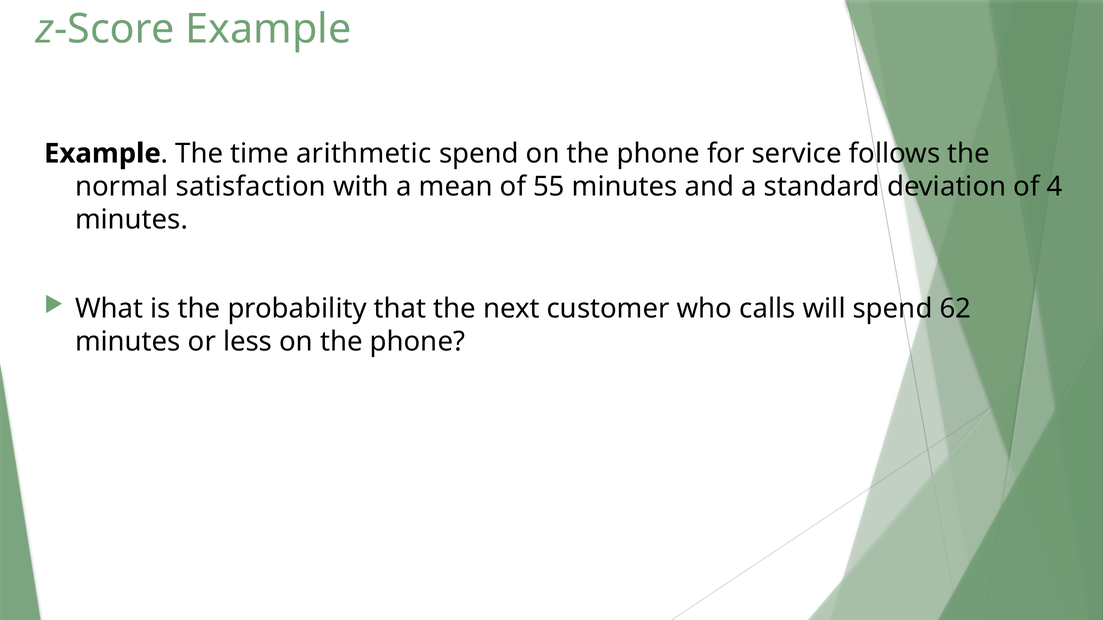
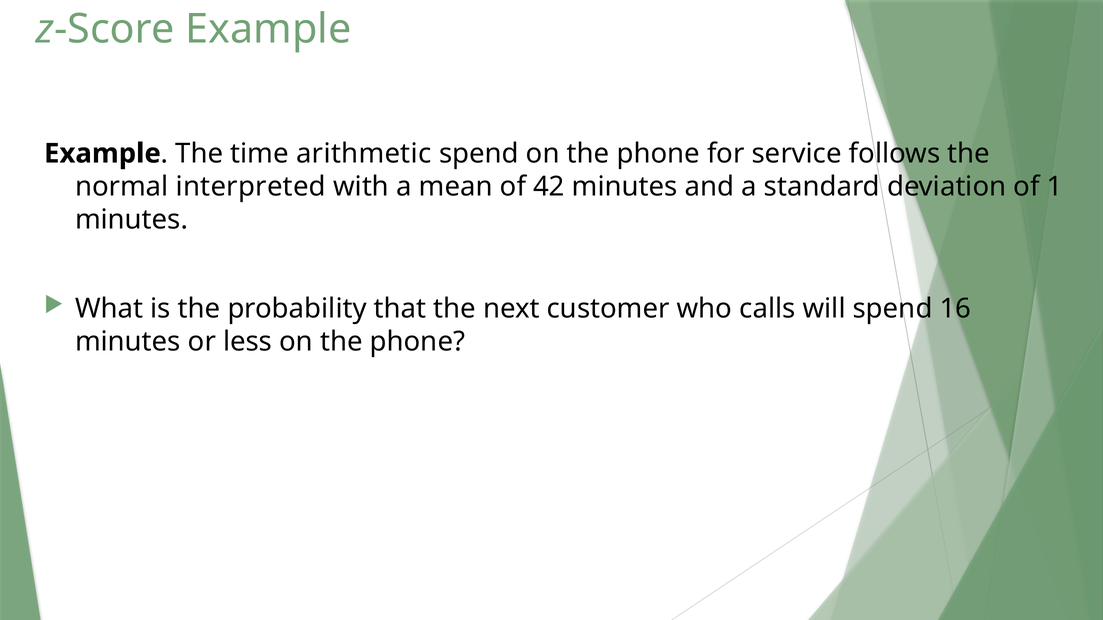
satisfaction: satisfaction -> interpreted (251, 187)
55: 55 -> 42 (549, 187)
4: 4 -> 1 (1055, 187)
62: 62 -> 16 (955, 309)
